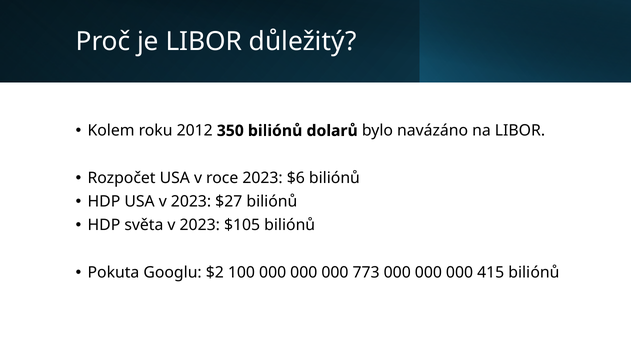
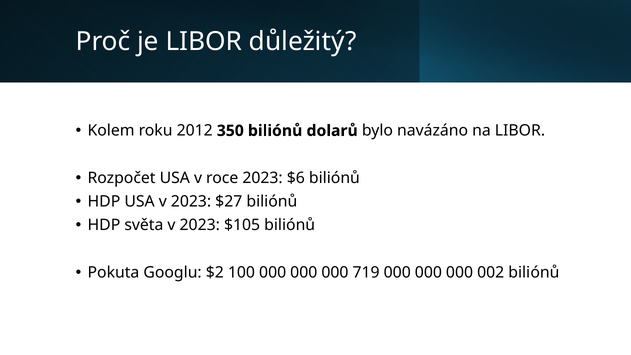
773: 773 -> 719 (366, 272)
415: 415 -> 002 (491, 272)
